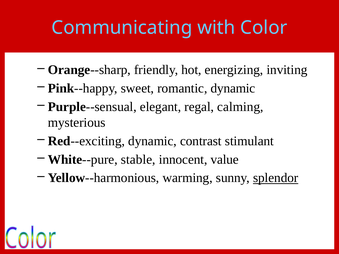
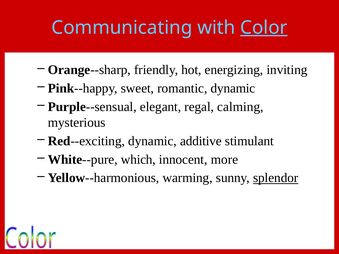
Color underline: none -> present (264, 28)
contrast: contrast -> additive (201, 141)
stable: stable -> which (138, 160)
value: value -> more (225, 160)
